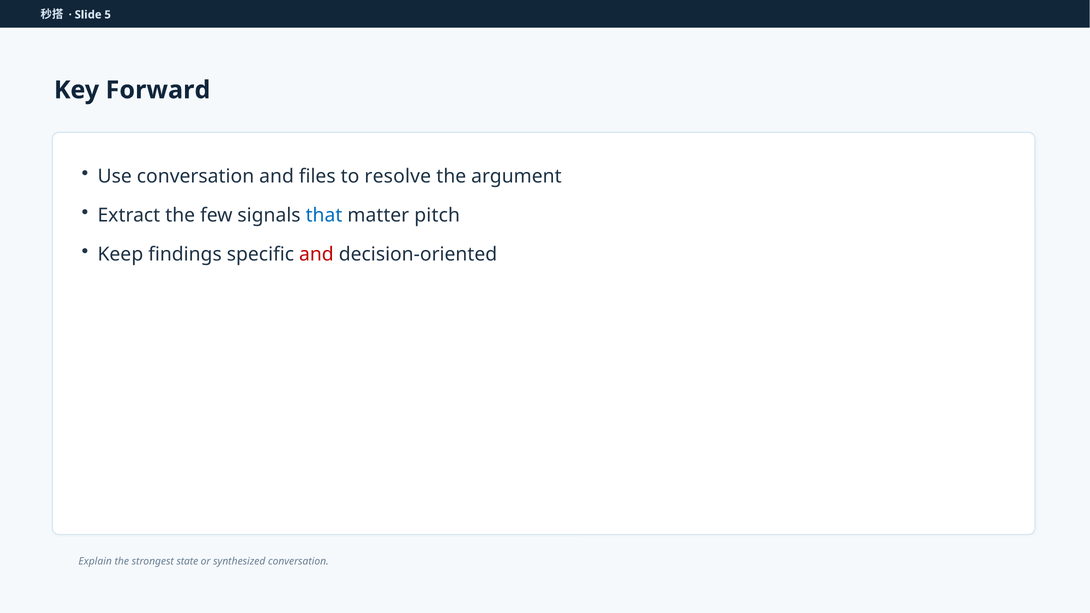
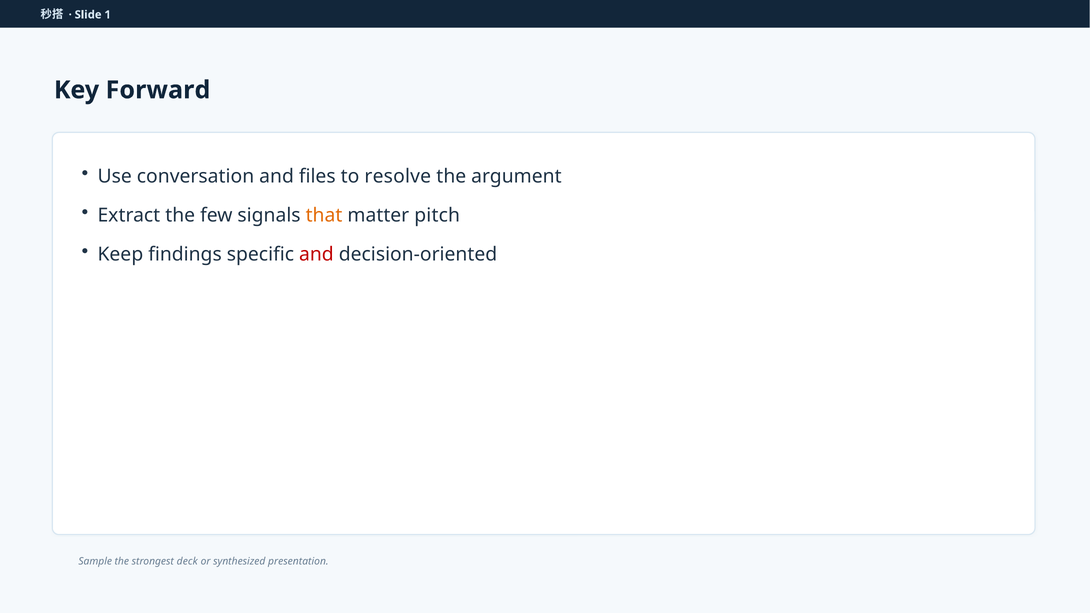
5: 5 -> 1 (108, 15)
that colour: blue -> orange (324, 215)
Explain: Explain -> Sample (95, 561)
state: state -> deck (187, 561)
synthesized conversation: conversation -> presentation (298, 561)
